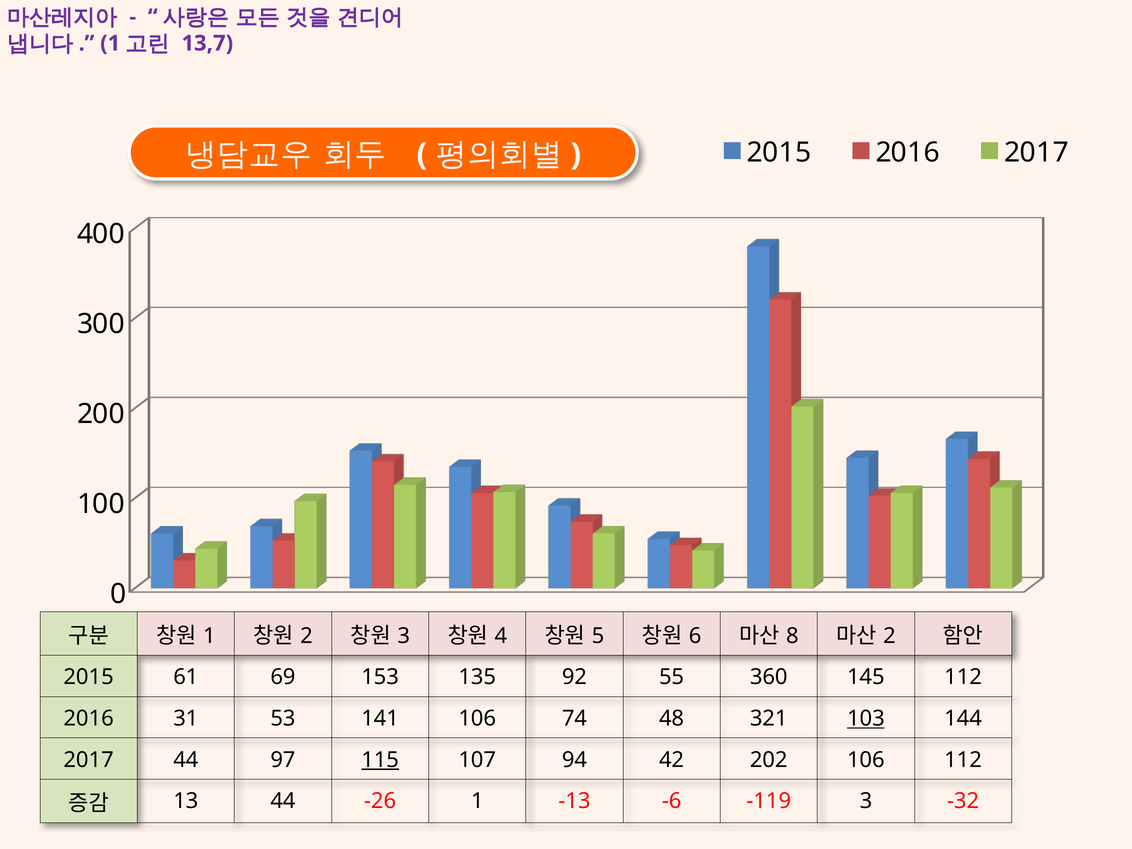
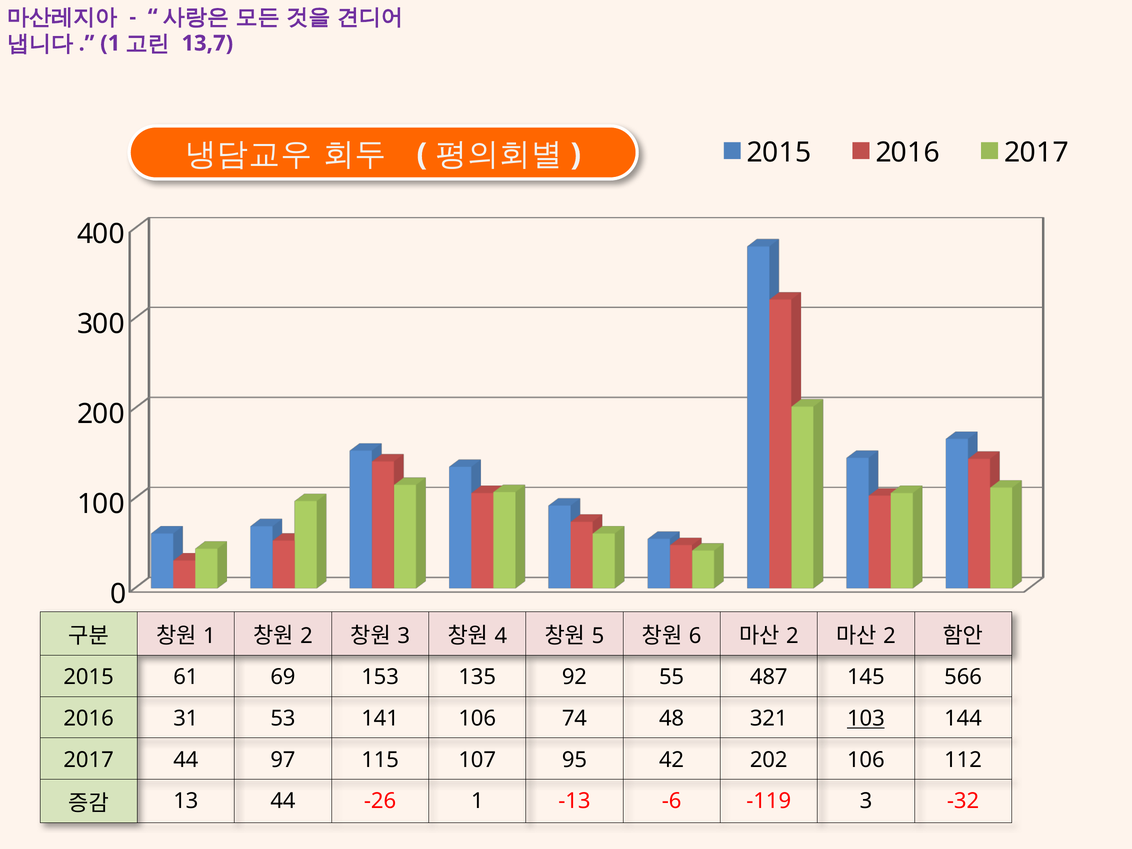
8: 8 -> 2 (792, 636)
360: 360 -> 487 (769, 677)
145 112: 112 -> 566 (963, 677)
115 underline: present -> none (380, 760)
94: 94 -> 95 (574, 760)
